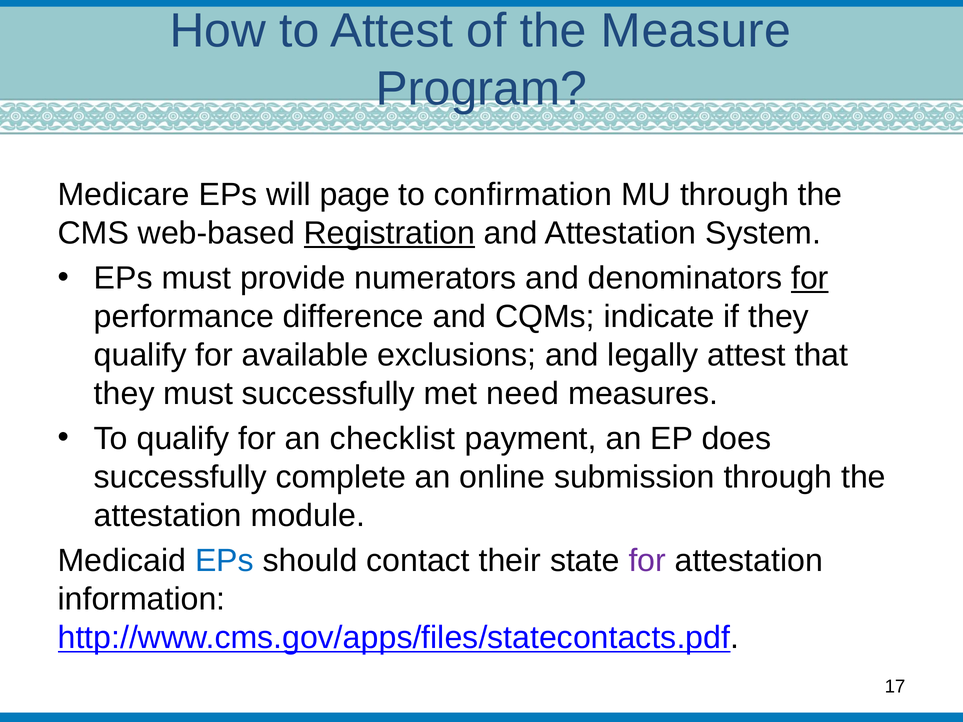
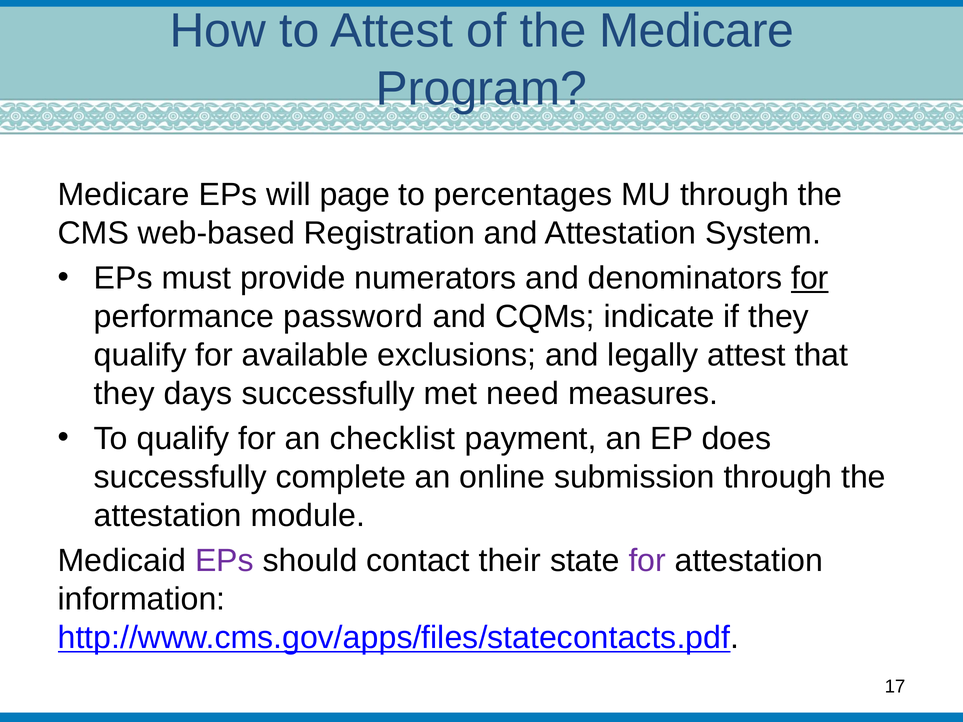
the Measure: Measure -> Medicare (697, 31)
confirmation: confirmation -> percentages (523, 195)
Registration underline: present -> none (389, 233)
difference: difference -> password (353, 317)
they must: must -> days (198, 394)
EPs colour: blue -> purple (224, 561)
